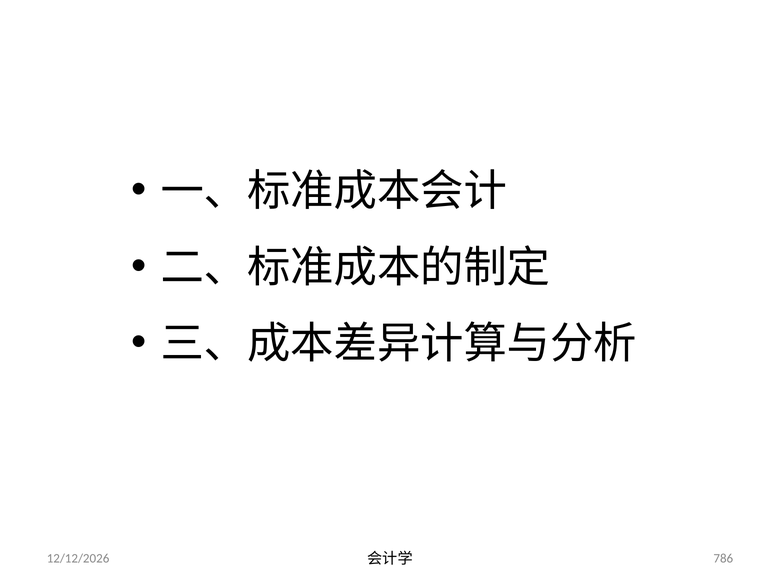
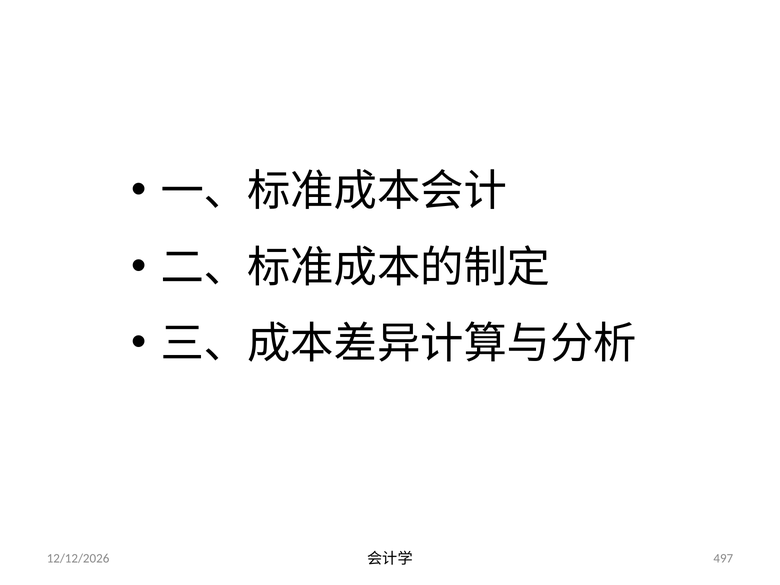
786: 786 -> 497 (723, 559)
